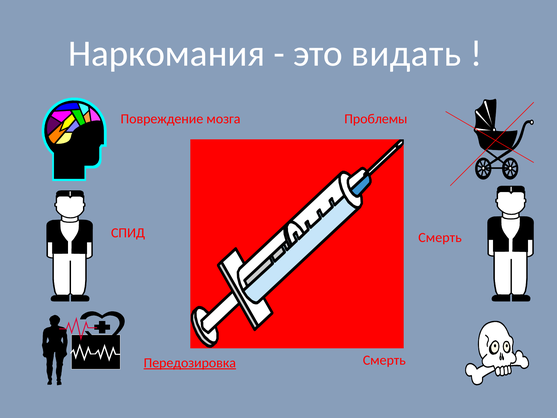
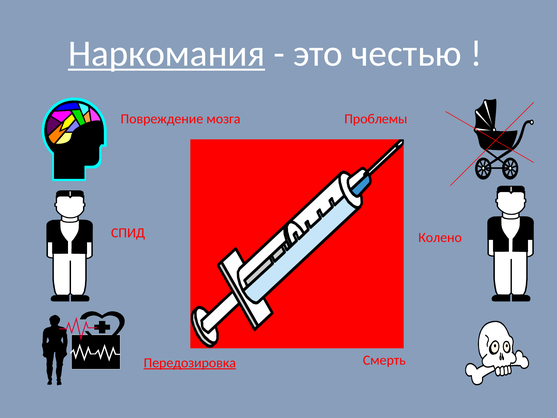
Наркомания underline: none -> present (167, 54)
видать: видать -> честью (406, 54)
СПИД Смерть: Смерть -> Колено (440, 237)
